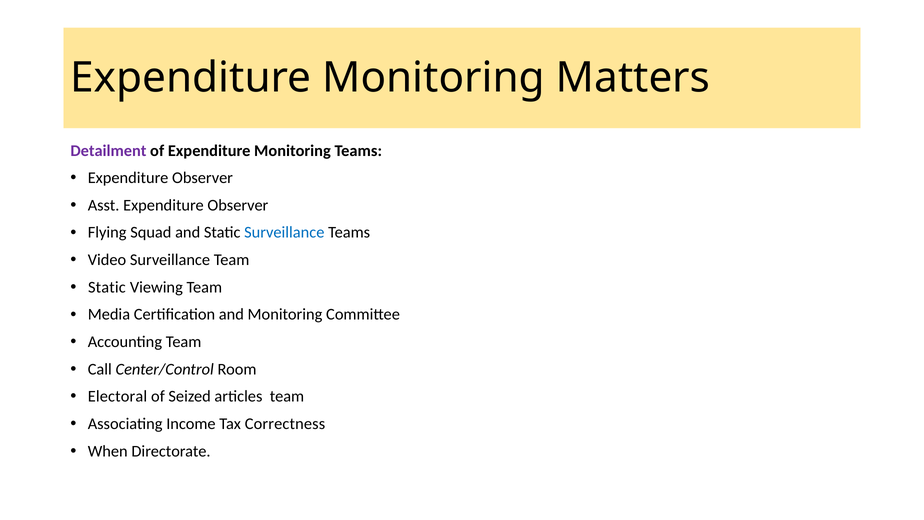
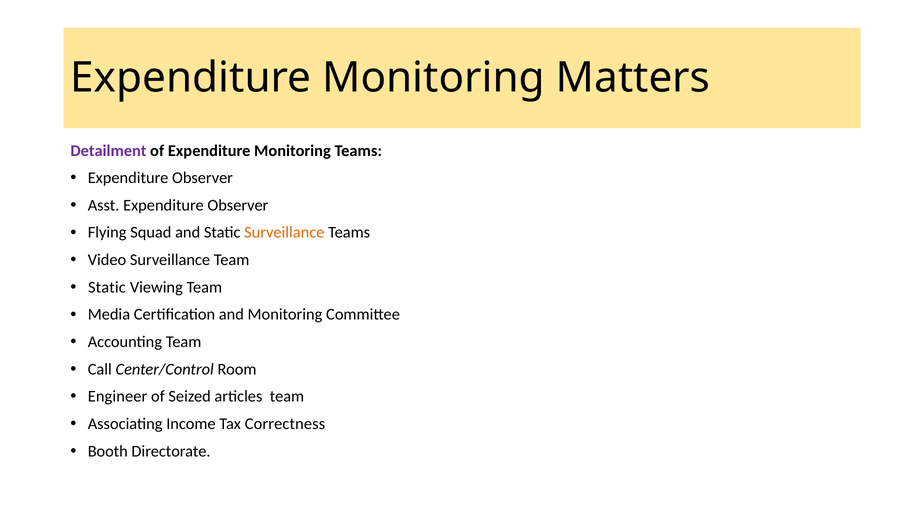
Surveillance colour: blue -> orange (284, 232)
Electoral: Electoral -> Engineer (118, 396)
When: When -> Booth (108, 451)
